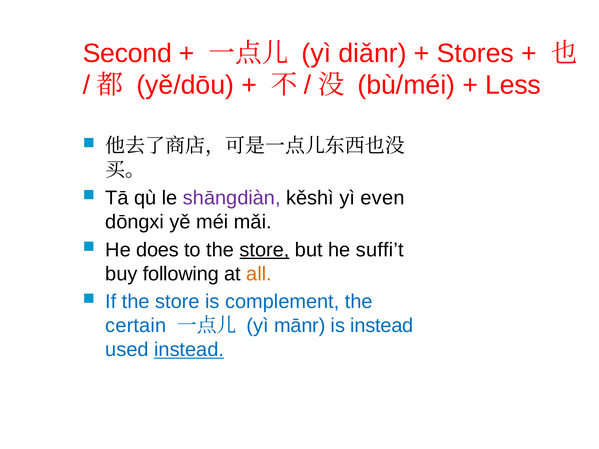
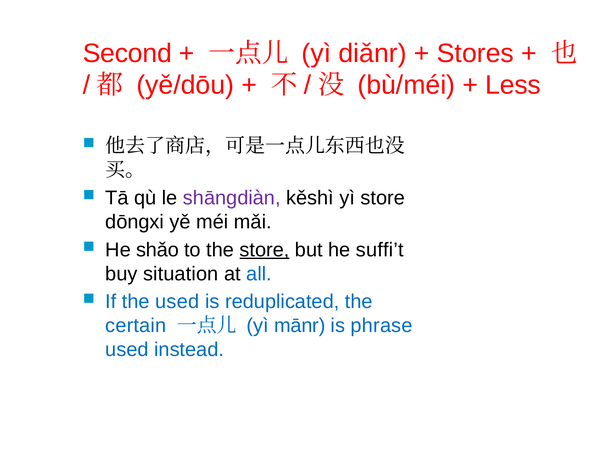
yì even: even -> store (383, 198)
does: does -> shǎo (158, 250)
following: following -> situation (181, 274)
all colour: orange -> blue (259, 274)
If the store: store -> used (177, 302)
complement: complement -> reduplicated (282, 302)
is instead: instead -> phrase (382, 326)
instead underline: present -> none (189, 350)
